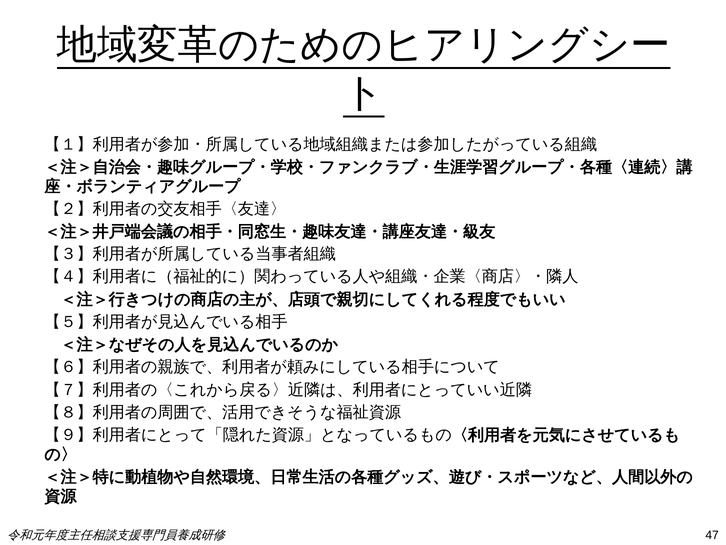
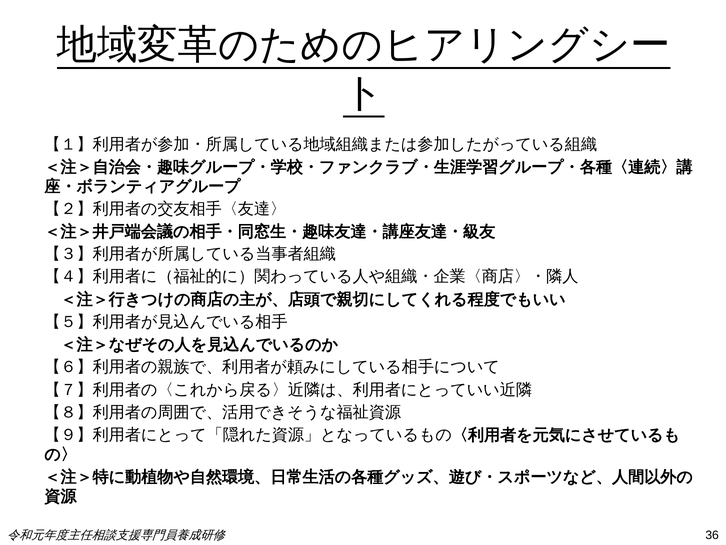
47: 47 -> 36 (712, 535)
